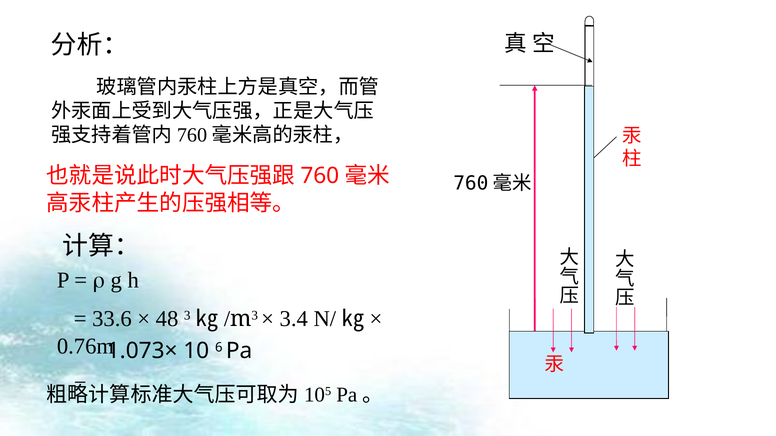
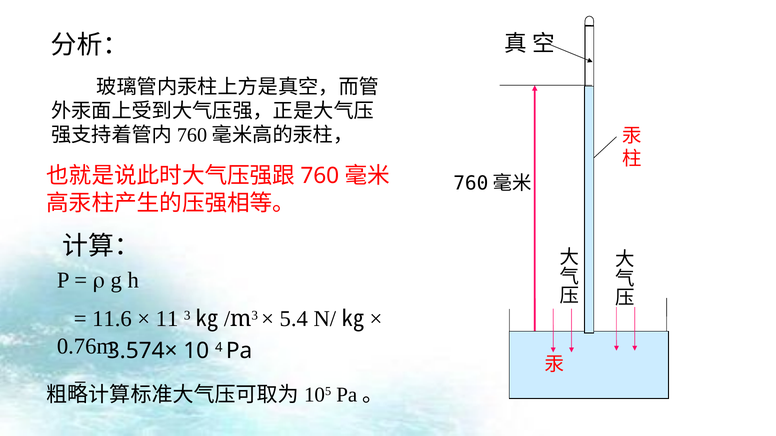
33.6: 33.6 -> 11.6 (112, 319)
48: 48 -> 11 (167, 319)
3.4: 3.4 -> 5.4 (294, 319)
1.073×: 1.073× -> 3.574× (142, 351)
6: 6 -> 4 (219, 348)
